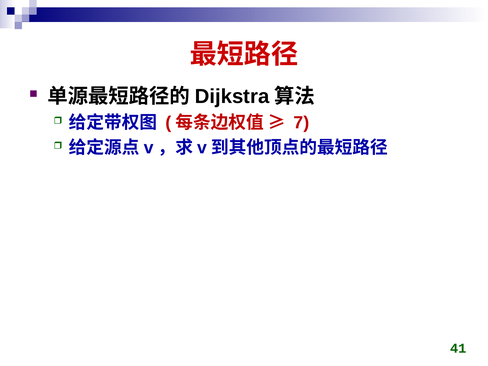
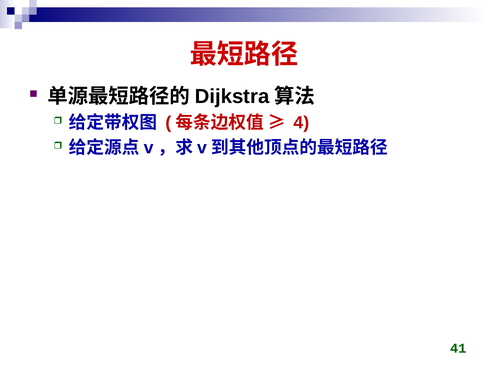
7: 7 -> 4 (301, 123)
